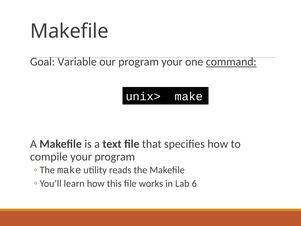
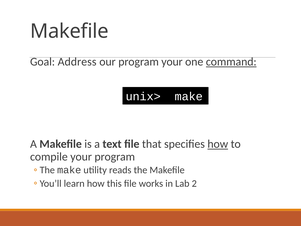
Variable: Variable -> Address (77, 62)
how underline: none -> present (218, 144)
6: 6 -> 2 (194, 183)
